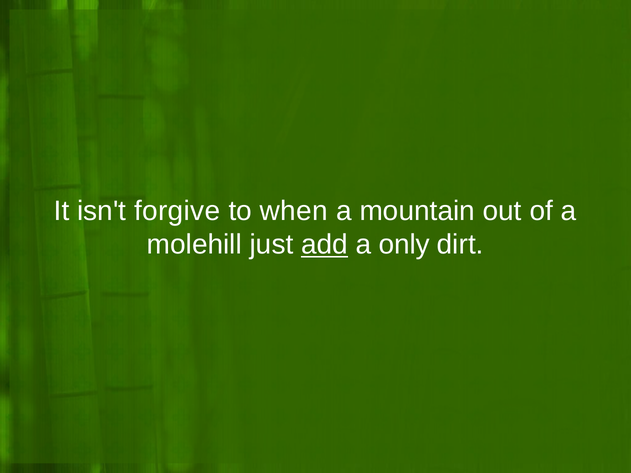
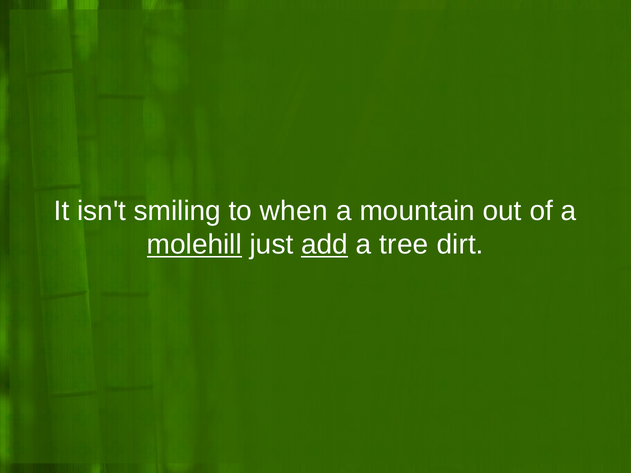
forgive: forgive -> smiling (177, 211)
molehill underline: none -> present (194, 245)
only: only -> tree (404, 245)
